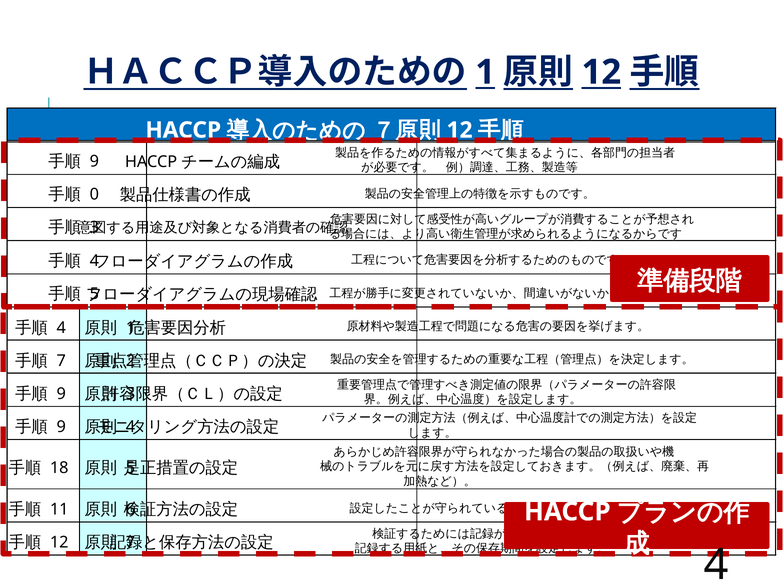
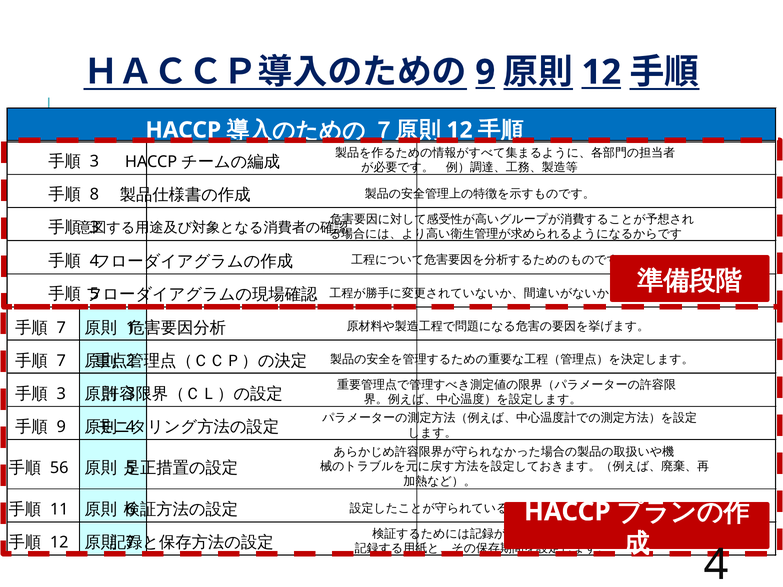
1: 1 -> 9 (485, 72)
9: 9 -> 3 (94, 161)
0: 0 -> 8 (94, 194)
4: 4 -> 7 (61, 328)
9: 9 -> 3 (61, 394)
18: 18 -> 56 (59, 468)
